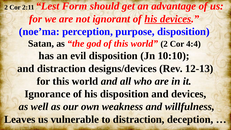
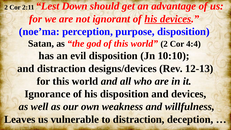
Form: Form -> Down (75, 6)
